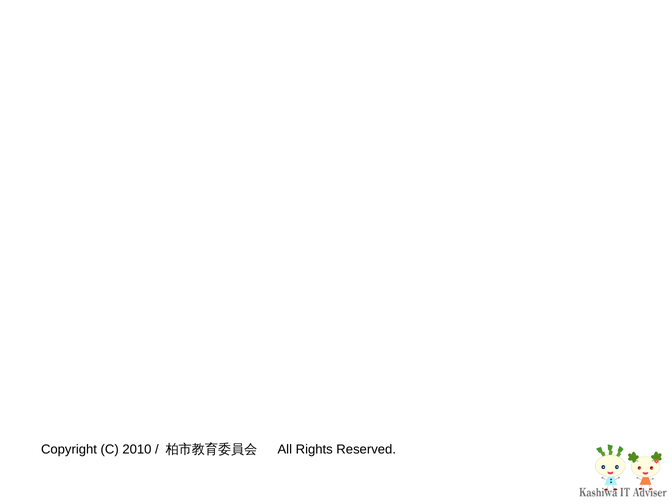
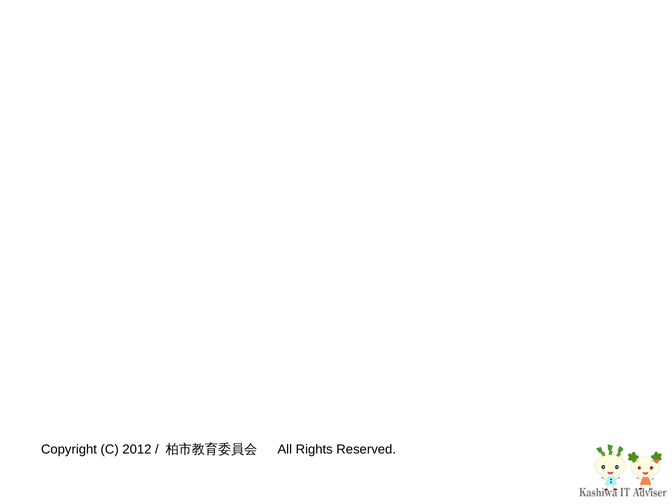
2010: 2010 -> 2012 (137, 449)
